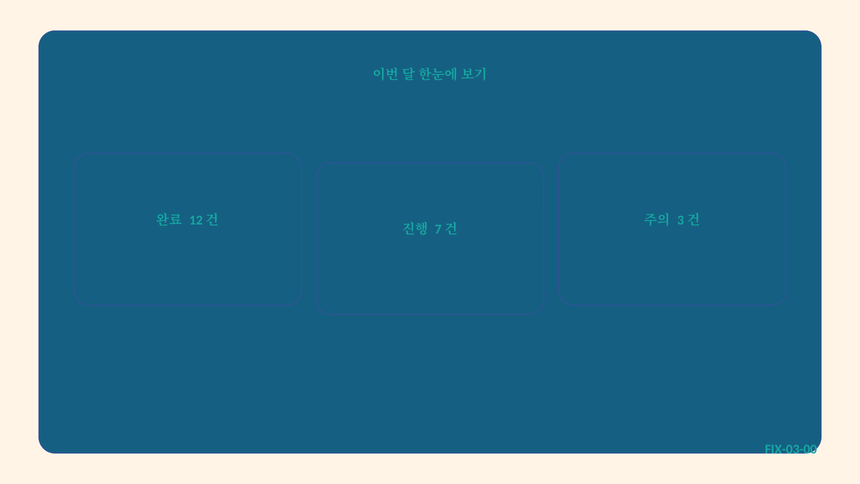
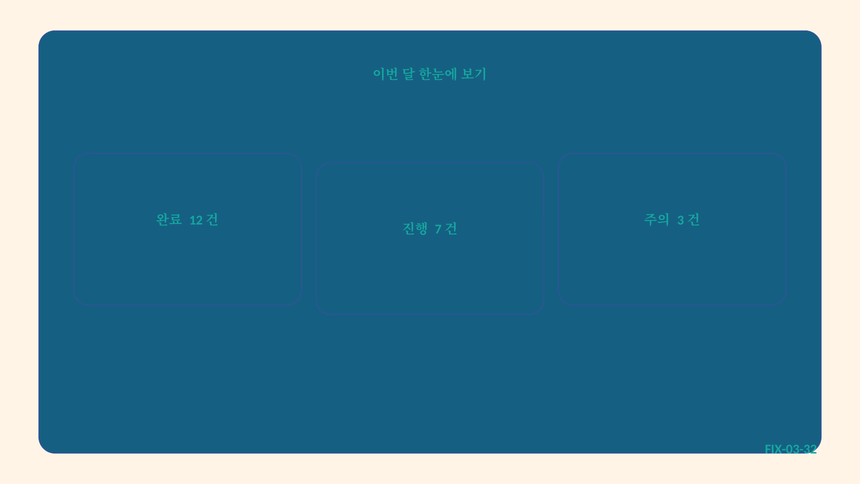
FIX-03-00: FIX-03-00 -> FIX-03-32 (791, 449)
